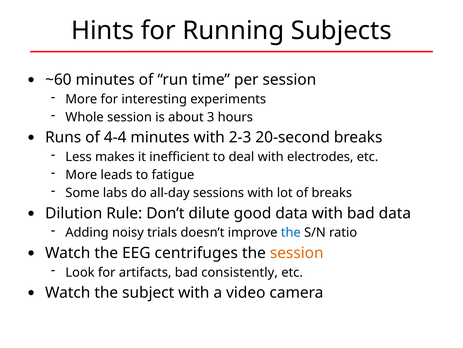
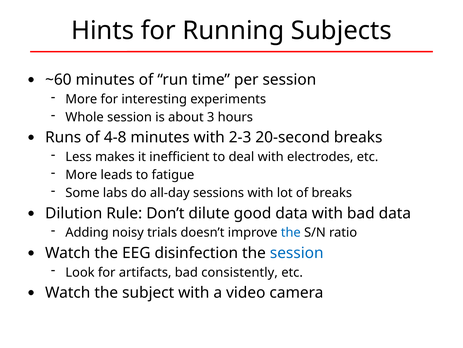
4-4: 4-4 -> 4-8 (115, 137)
centrifuges: centrifuges -> disinfection (196, 252)
session colour: orange -> blue (297, 252)
